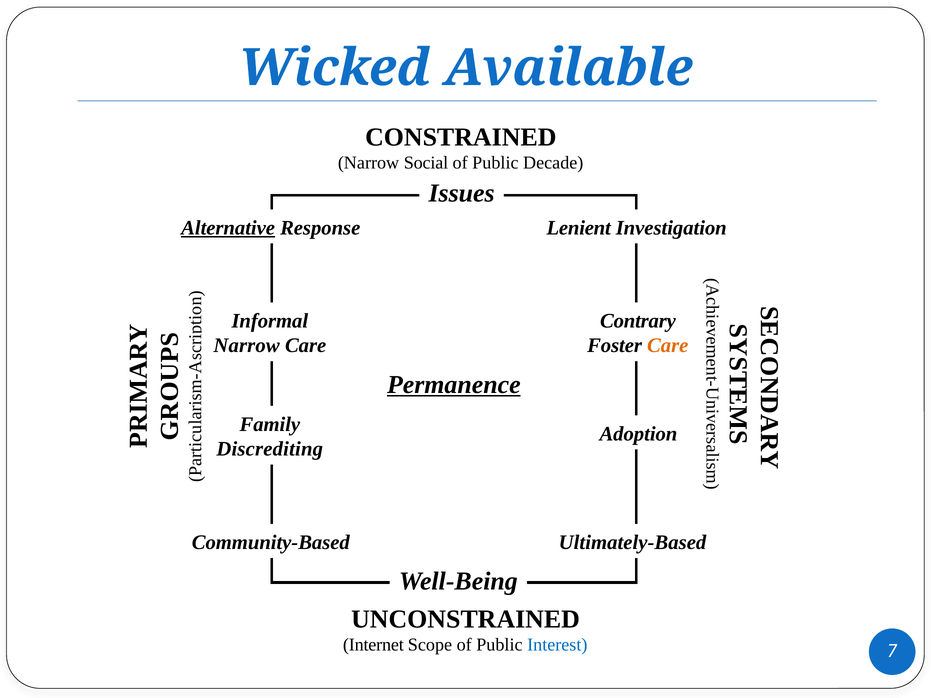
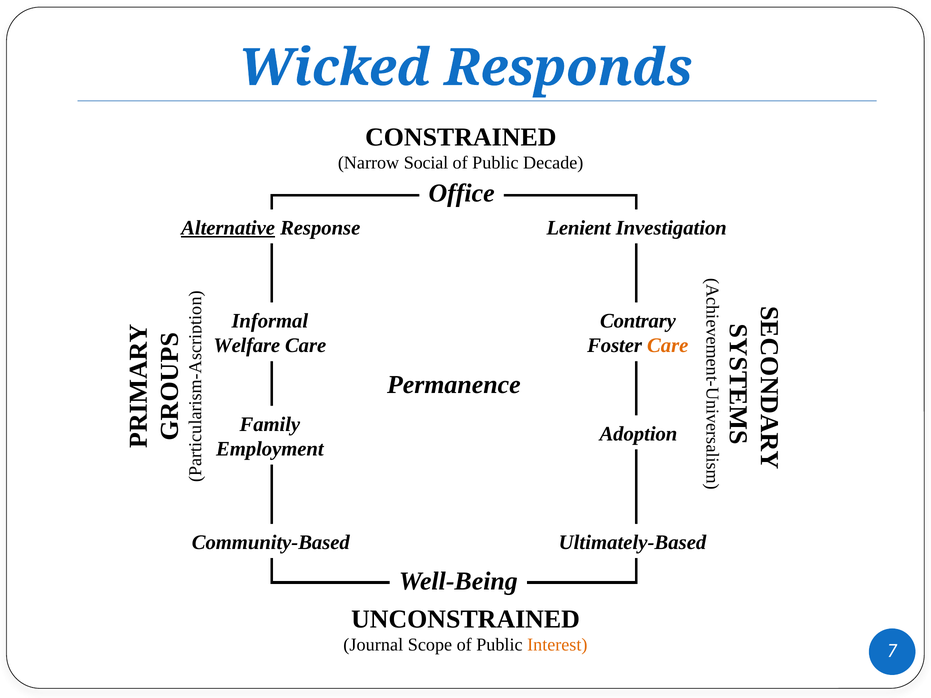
Available: Available -> Responds (568, 68)
Issues: Issues -> Office (462, 193)
Narrow: Narrow -> Welfare (247, 346)
Permanence underline: present -> none (454, 385)
Discrediting: Discrediting -> Employment (270, 449)
Internet: Internet -> Journal (373, 645)
Interest colour: blue -> orange (557, 645)
